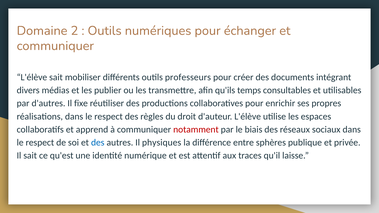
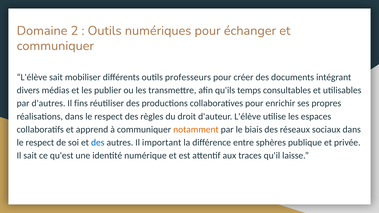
fixe: fixe -> fins (81, 103)
notamment colour: red -> orange (196, 130)
physiques: physiques -> important (162, 143)
